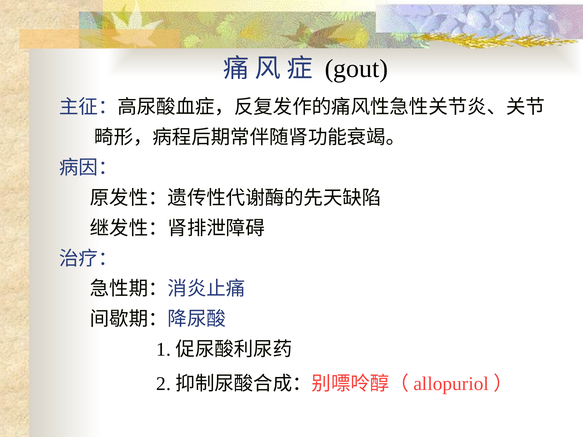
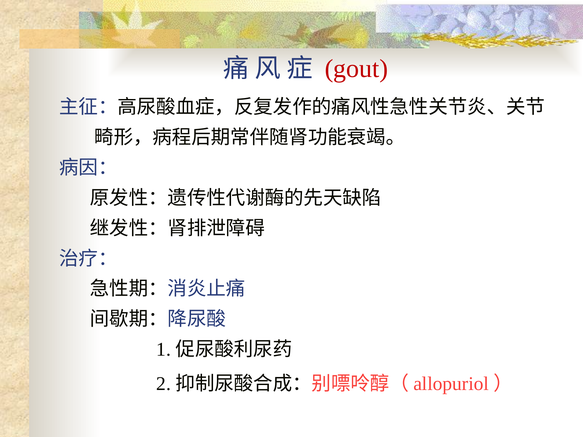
gout colour: black -> red (356, 69)
